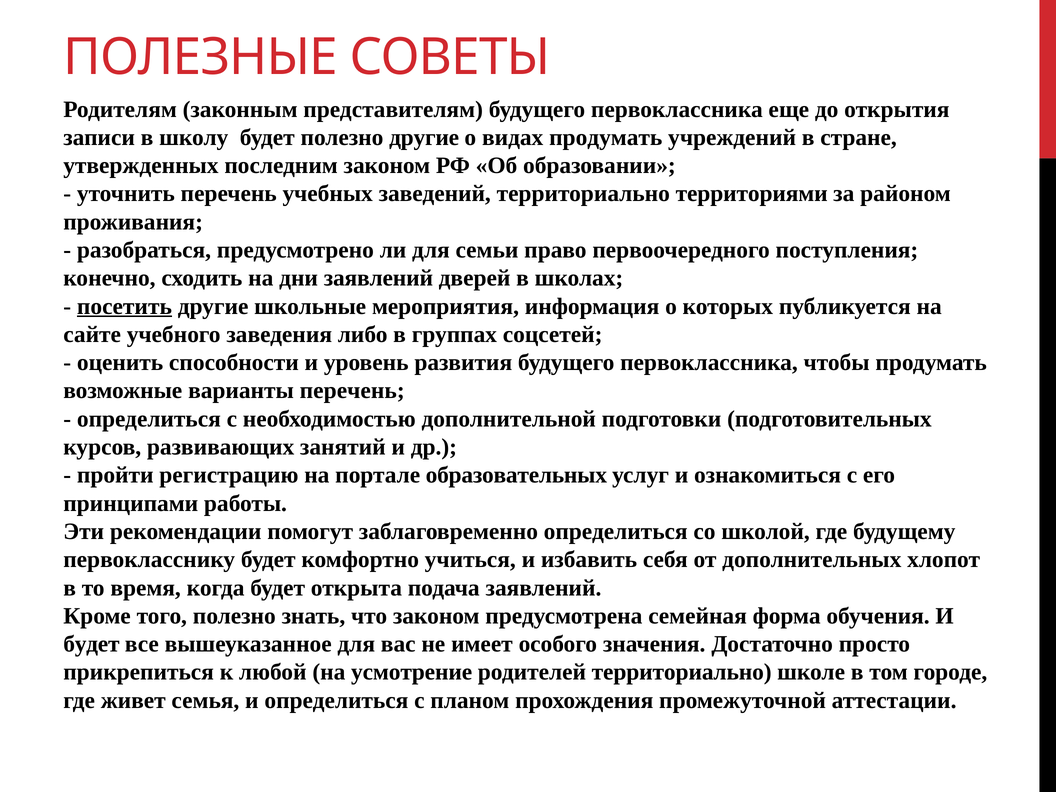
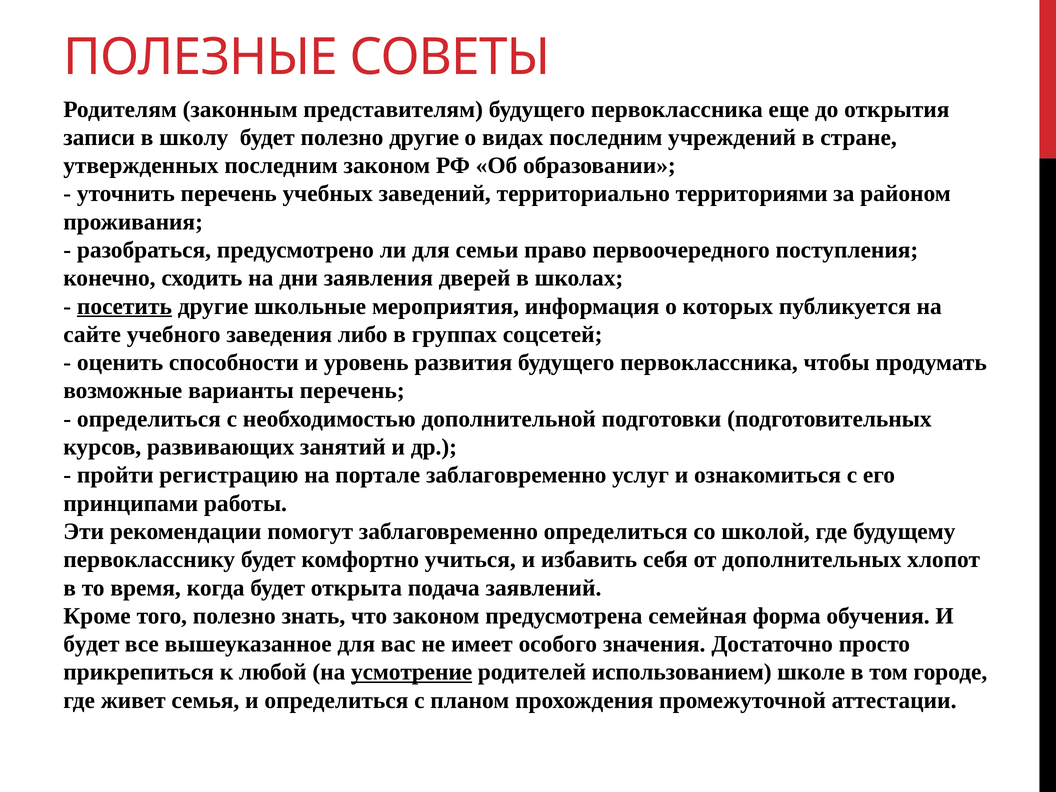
видах продумать: продумать -> последним (606, 137)
дни заявлений: заявлений -> заявления (378, 278)
портале образовательных: образовательных -> заблаговременно (516, 475)
усмотрение underline: none -> present (412, 672)
родителей территориально: территориально -> использованием (682, 672)
